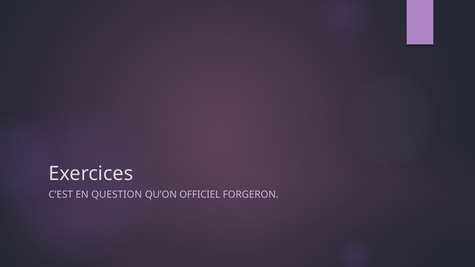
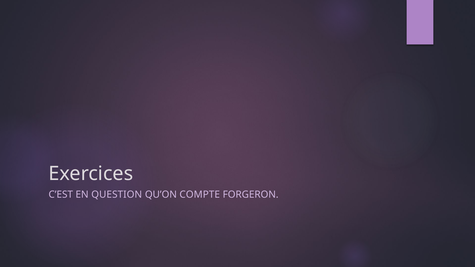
OFFICIEL: OFFICIEL -> COMPTE (200, 195)
